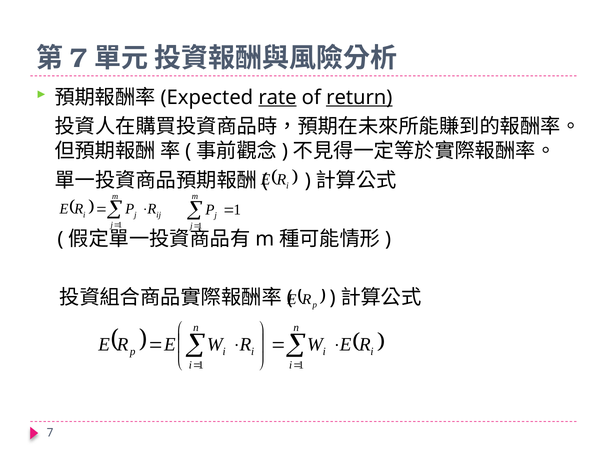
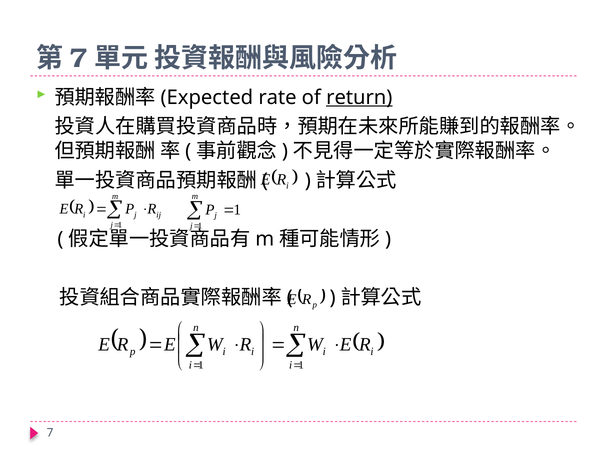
rate underline: present -> none (278, 97)
